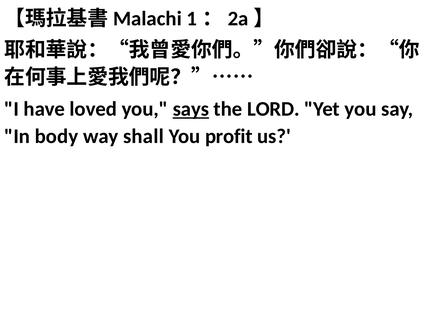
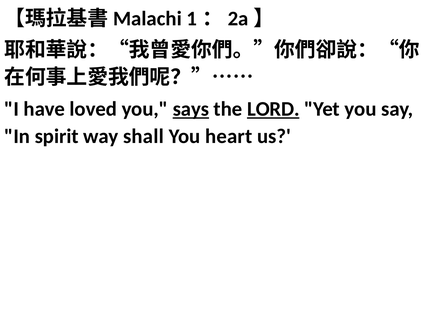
LORD underline: none -> present (273, 109)
body: body -> spirit (57, 136)
profit: profit -> heart (229, 136)
